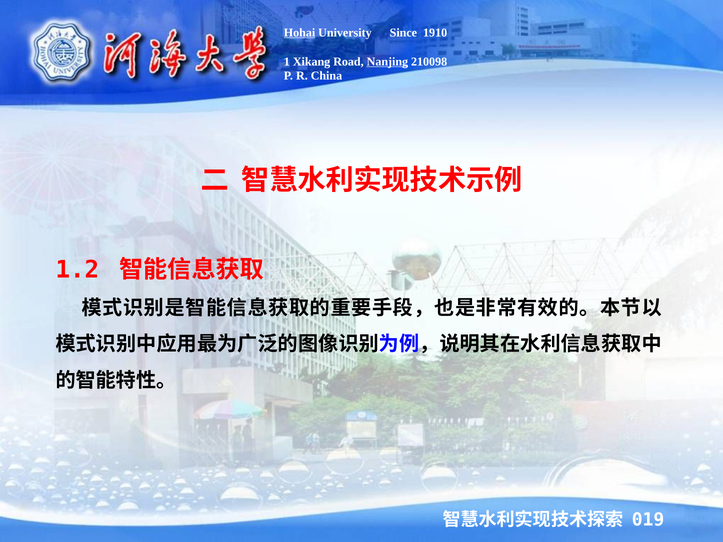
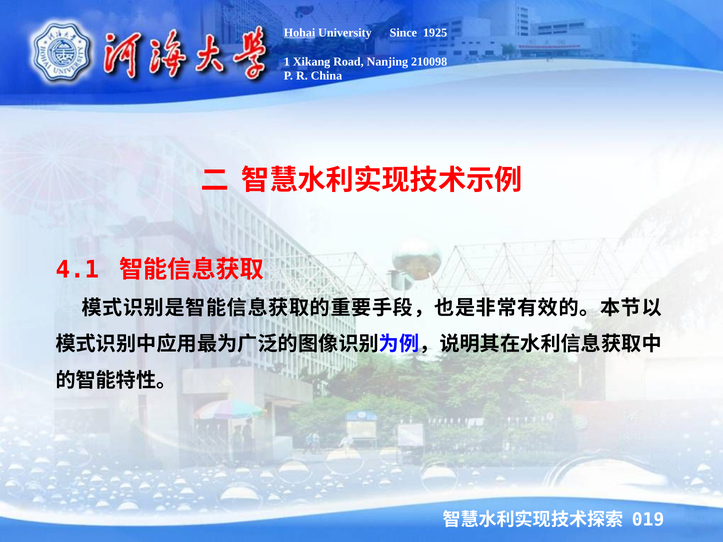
1910: 1910 -> 1925 (435, 33)
Nanjing underline: present -> none (387, 62)
1.2: 1.2 -> 4.1 (77, 270)
